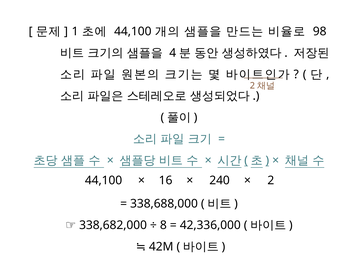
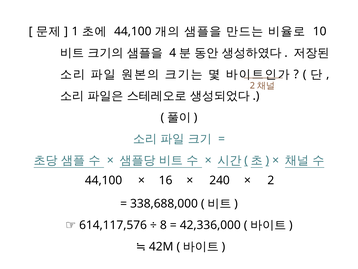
98: 98 -> 10 (320, 31)
338,682,000: 338,682,000 -> 614,117,576 (113, 225)
